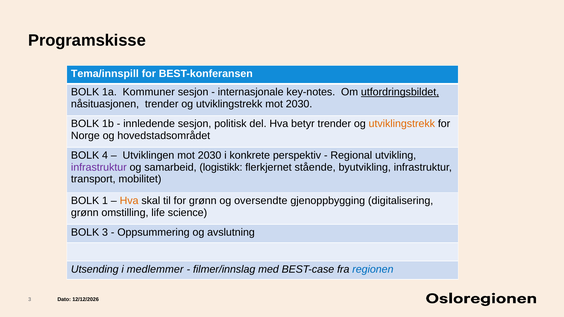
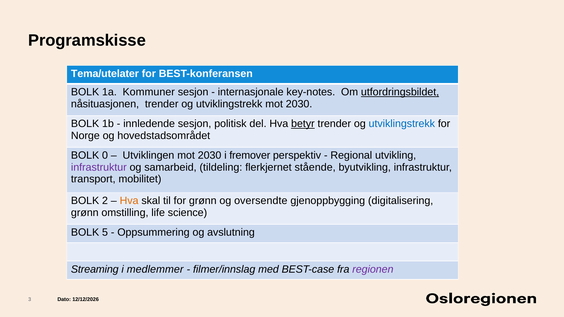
Tema/innspill: Tema/innspill -> Tema/utelater (105, 74)
betyr underline: none -> present (303, 124)
utviklingstrekk colour: orange -> blue (402, 124)
4: 4 -> 0 (105, 156)
konkrete: konkrete -> fremover (250, 156)
logistikk: logistikk -> tildeling (221, 167)
1: 1 -> 2 (105, 201)
BOLK 3: 3 -> 5 (105, 233)
Utsending: Utsending -> Streaming (95, 269)
regionen colour: blue -> purple (373, 269)
